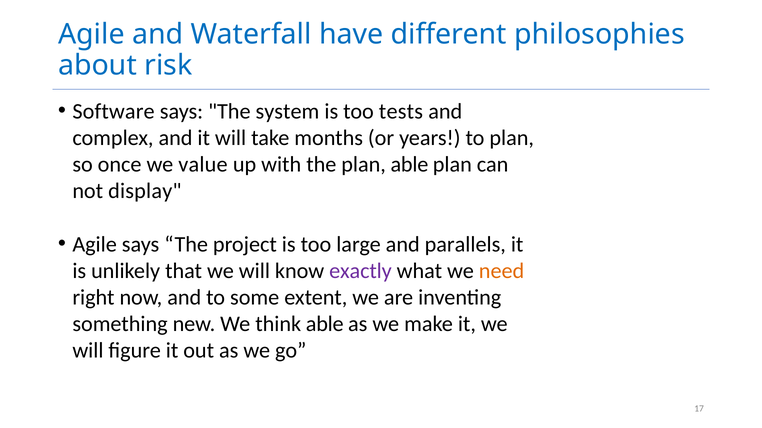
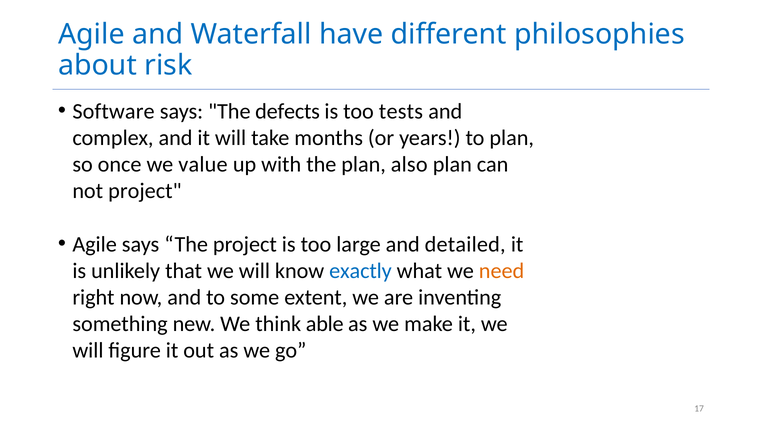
system: system -> defects (288, 111)
plan able: able -> also (409, 165)
not display: display -> project (145, 191)
parallels: parallels -> detailed (465, 245)
exactly colour: purple -> blue (360, 271)
